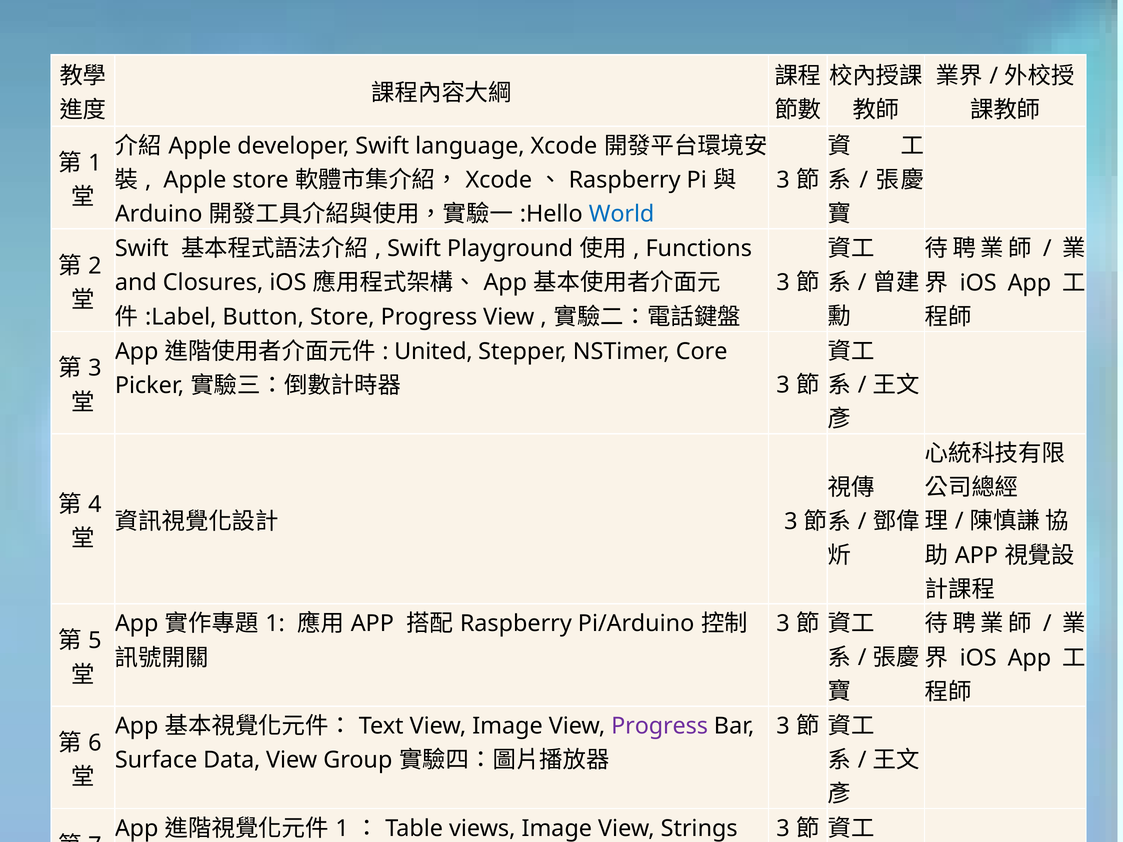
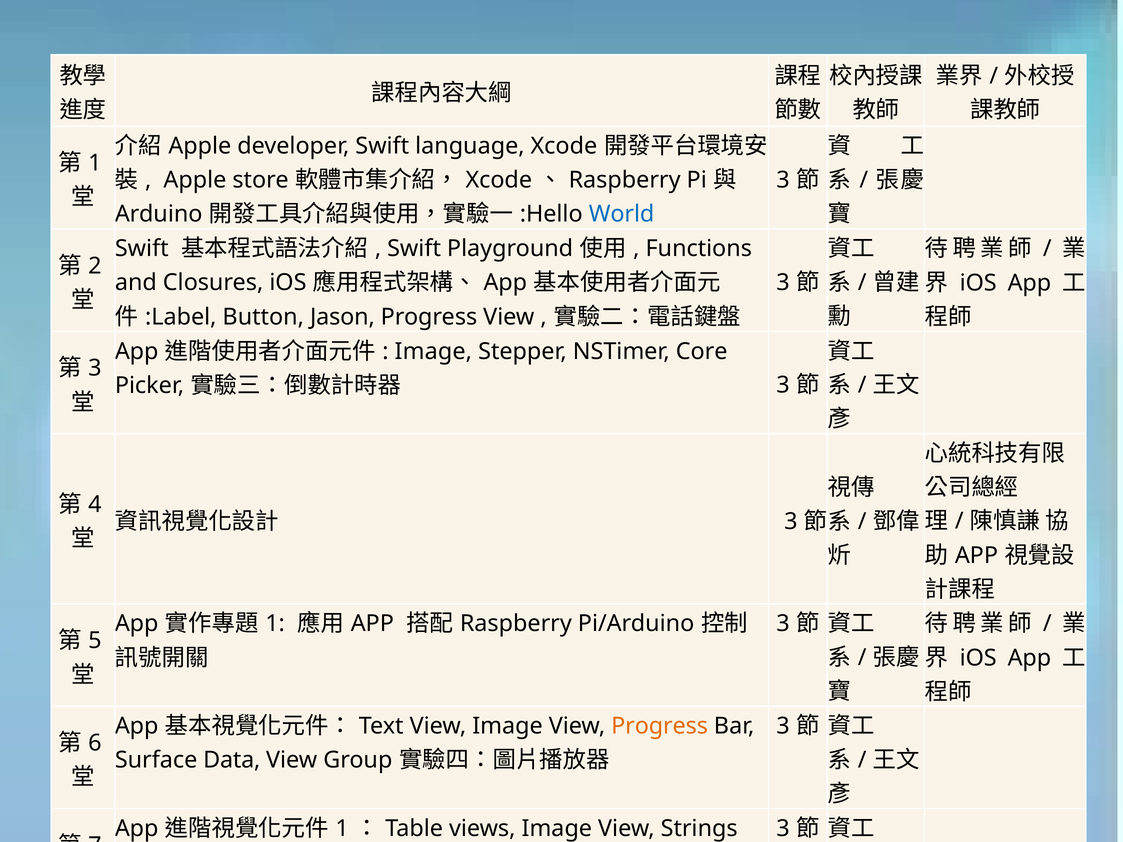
Button Store: Store -> Jason (342, 317)
United: United -> Image (433, 351)
Progress colour: purple -> orange (660, 726)
